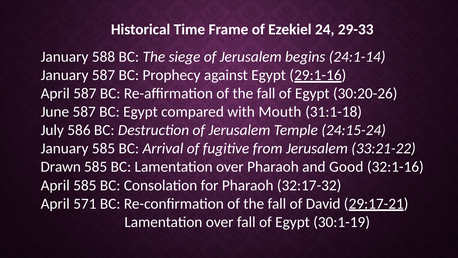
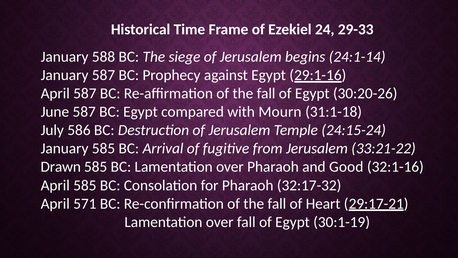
Mouth: Mouth -> Mourn (280, 112)
David: David -> Heart (323, 203)
